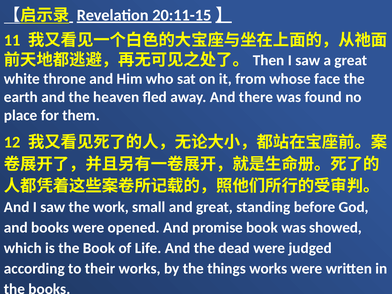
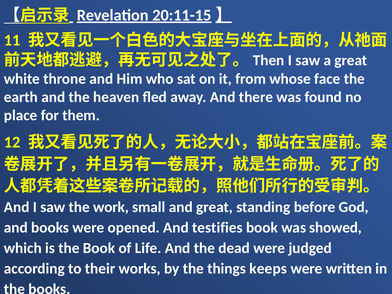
promise: promise -> testifies (217, 228)
things works: works -> keeps (268, 269)
